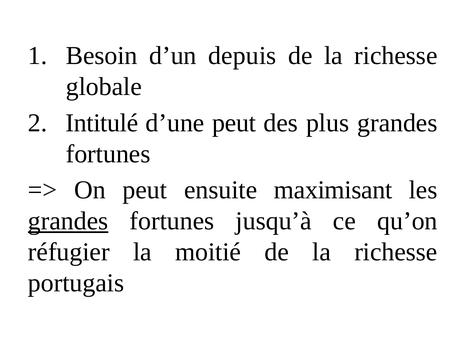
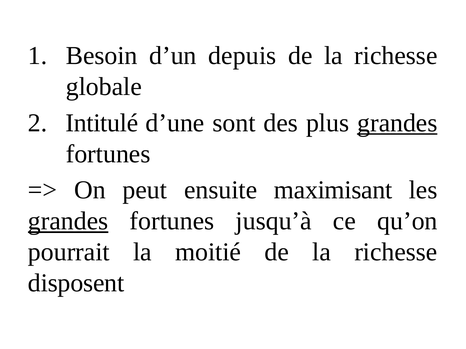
d’une peut: peut -> sont (234, 123)
grandes underline: none -> present (397, 123)
réfugier: réfugier -> pourrait (69, 252)
portugais: portugais -> disposent (76, 283)
